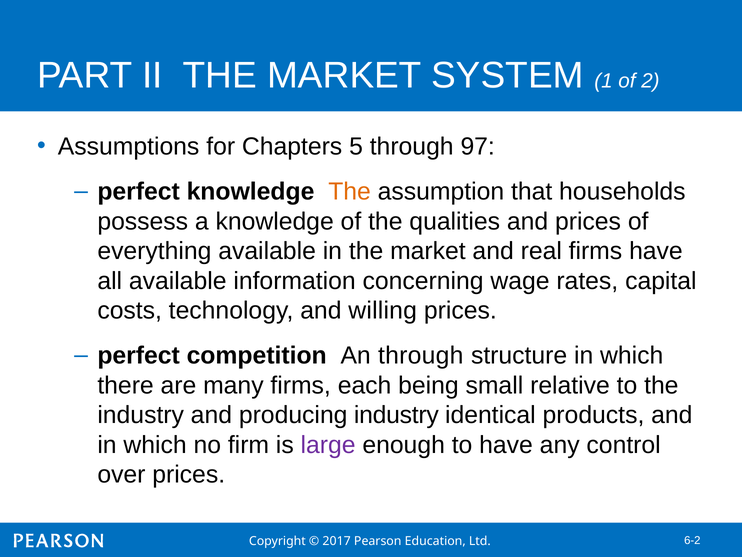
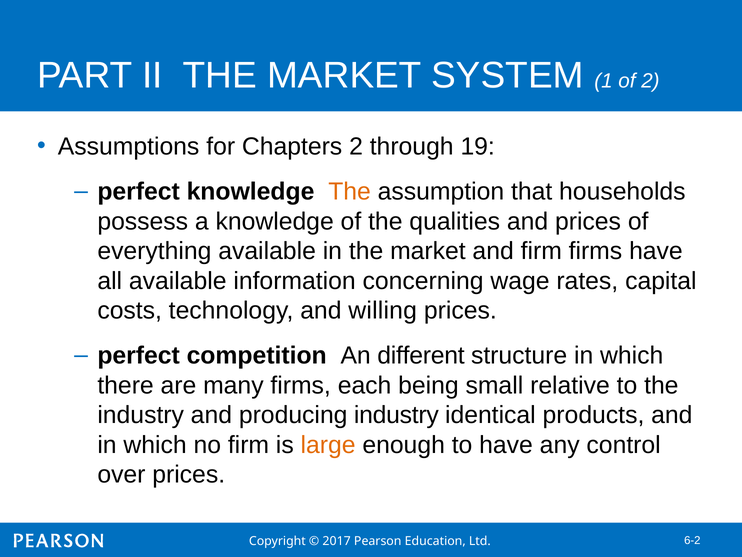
Chapters 5: 5 -> 2 (356, 146)
97: 97 -> 19 (478, 146)
and real: real -> firm (541, 251)
An through: through -> different (421, 355)
large colour: purple -> orange (328, 444)
